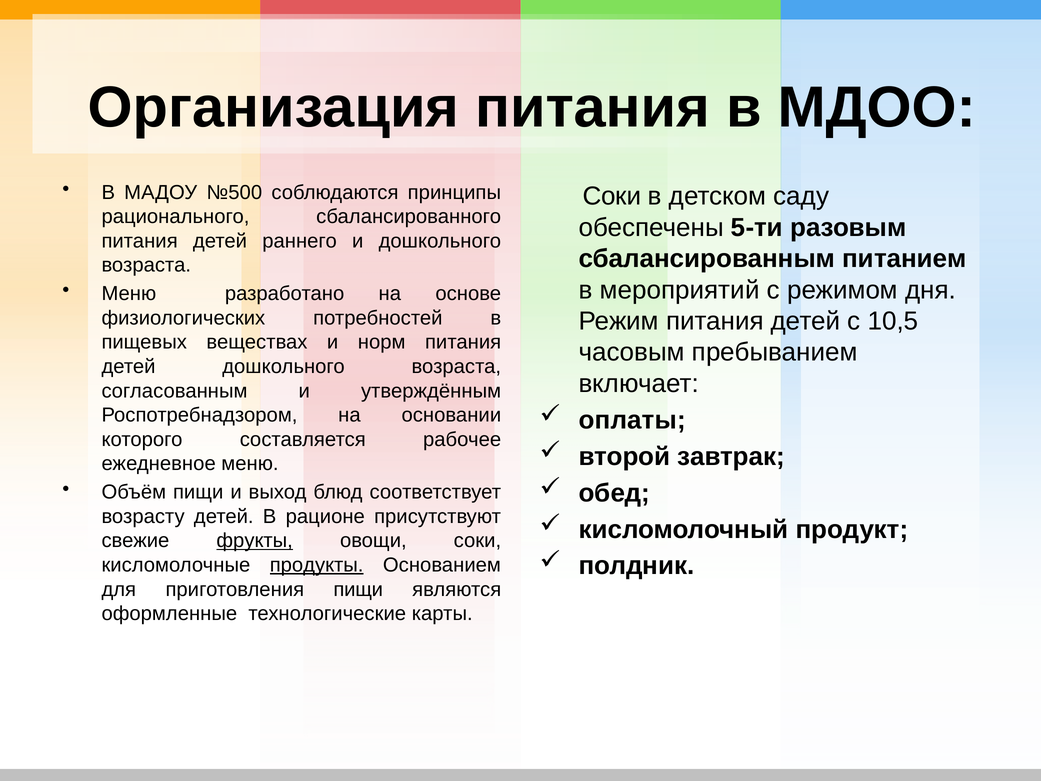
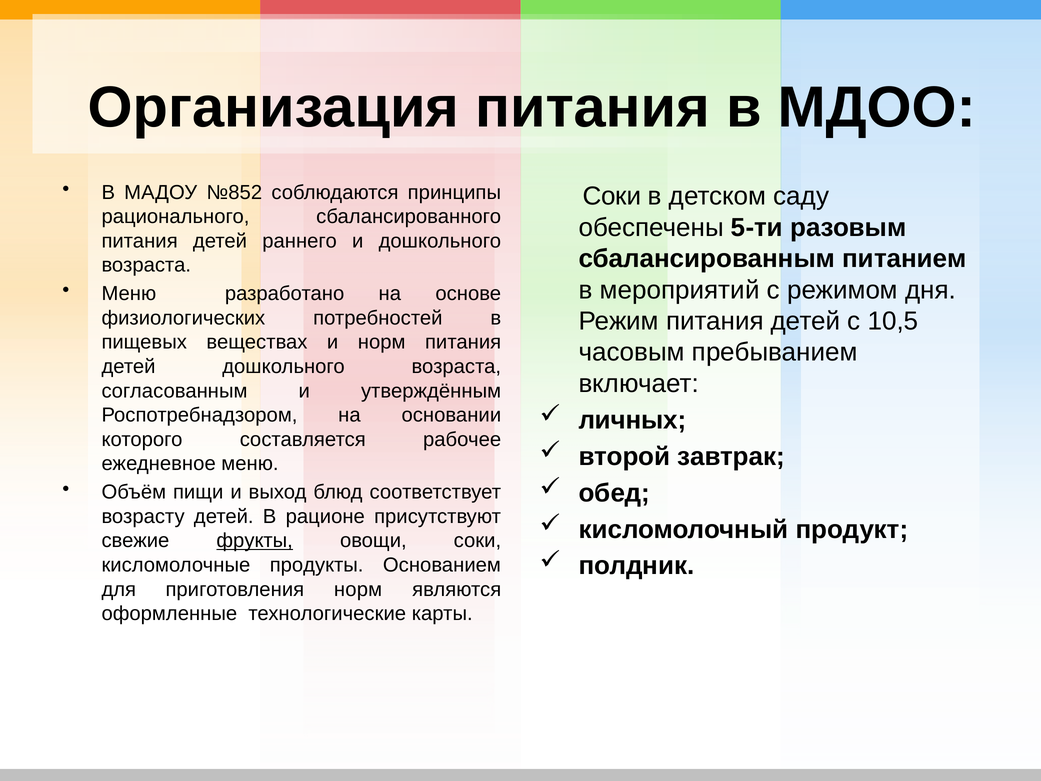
№500: №500 -> №852 (234, 192)
оплаты: оплаты -> личных (632, 420)
продукты underline: present -> none (317, 565)
приготовления пищи: пищи -> норм (358, 589)
